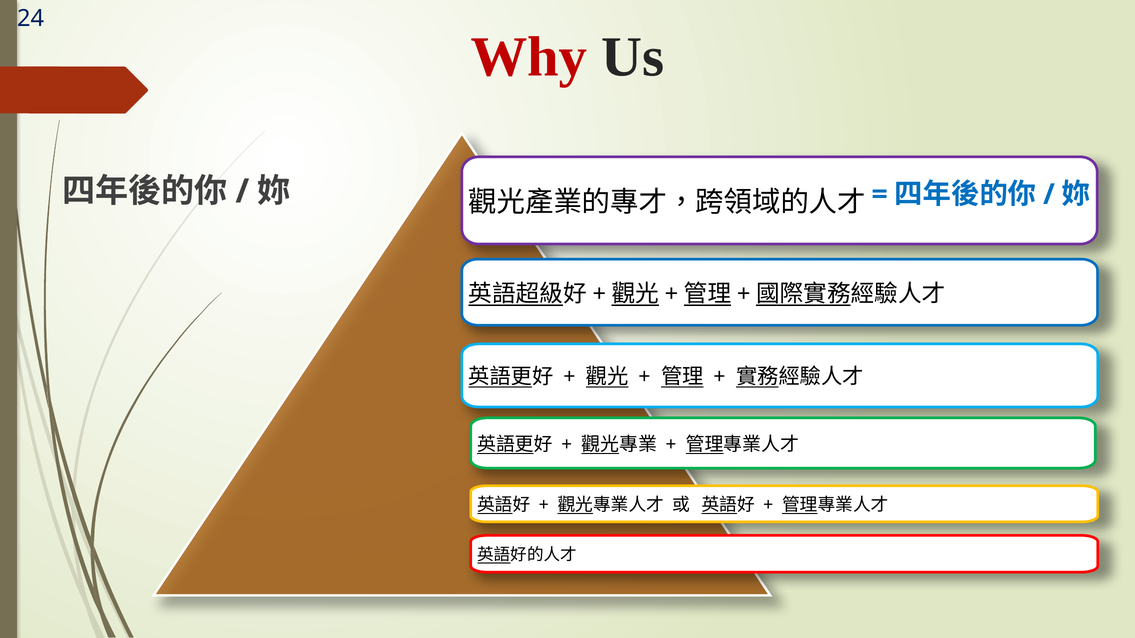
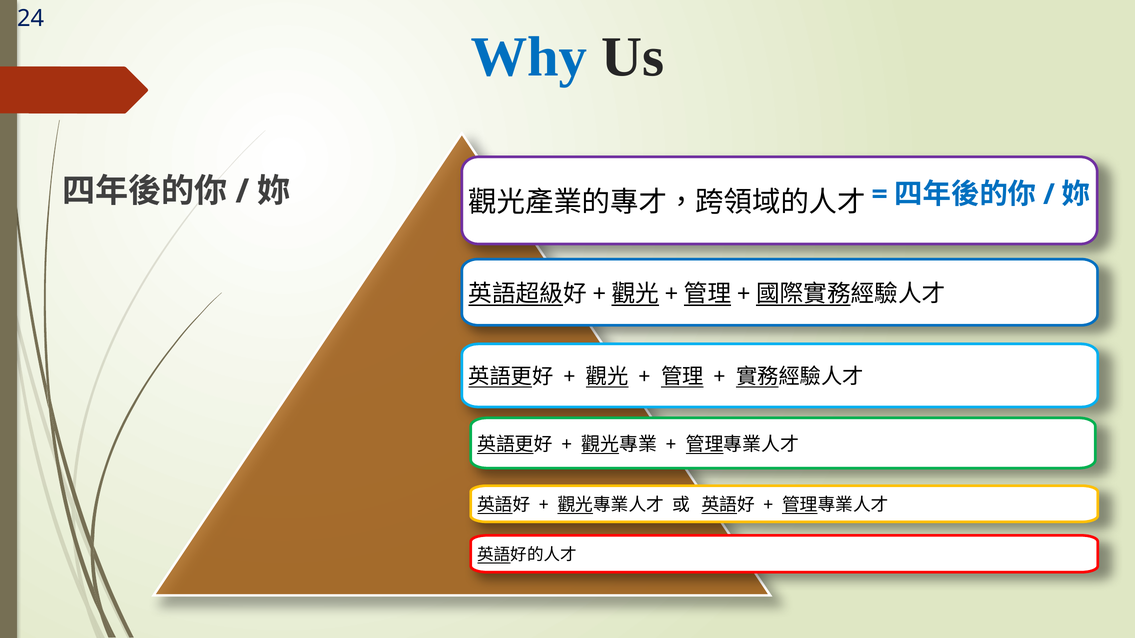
Why colour: red -> blue (529, 57)
